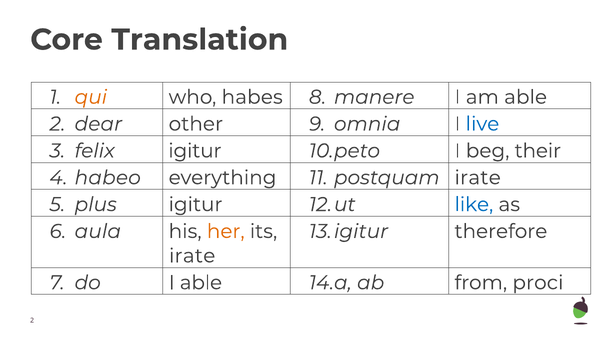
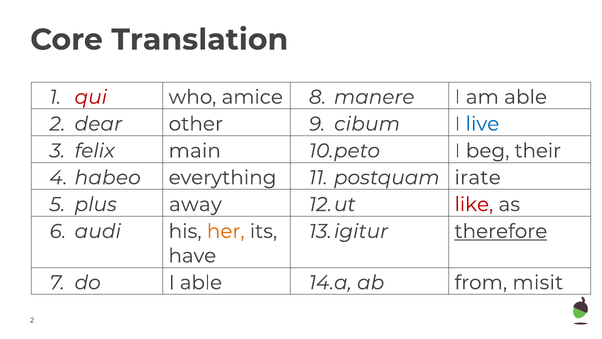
qui colour: orange -> red (91, 97)
habes: habes -> amice (252, 97)
omnia: omnia -> cibum (367, 124)
felix igitur: igitur -> main (195, 151)
plus igitur: igitur -> away (195, 204)
like colour: blue -> red (474, 204)
aula: aula -> audi (98, 231)
therefore underline: none -> present (501, 231)
irate: irate -> have (192, 256)
proci: proci -> misit (538, 282)
